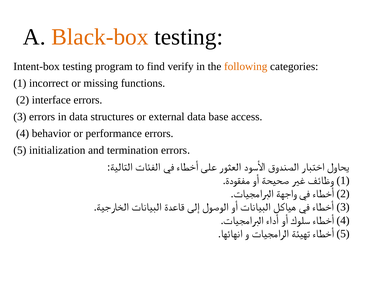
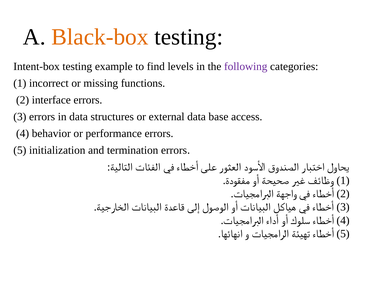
program: program -> example (114, 67)
verify: verify -> levels (181, 67)
following colour: orange -> purple (246, 67)
